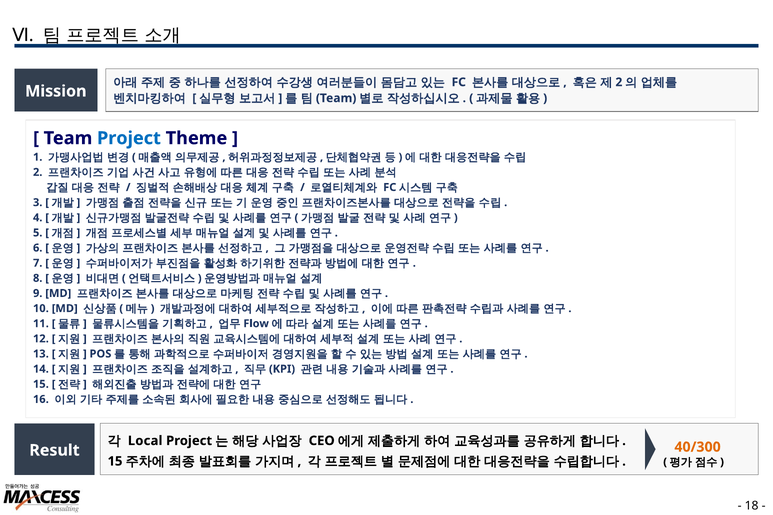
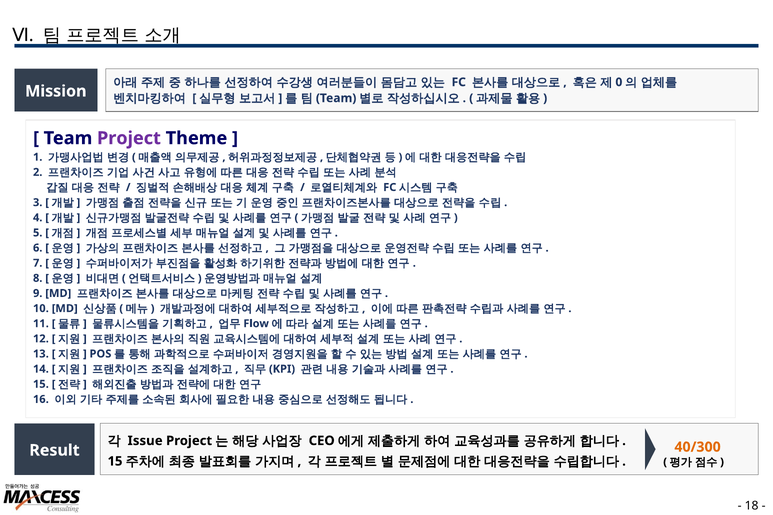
2: 2 -> 0 (619, 82)
Project colour: blue -> purple (129, 138)
Local: Local -> Issue (145, 441)
